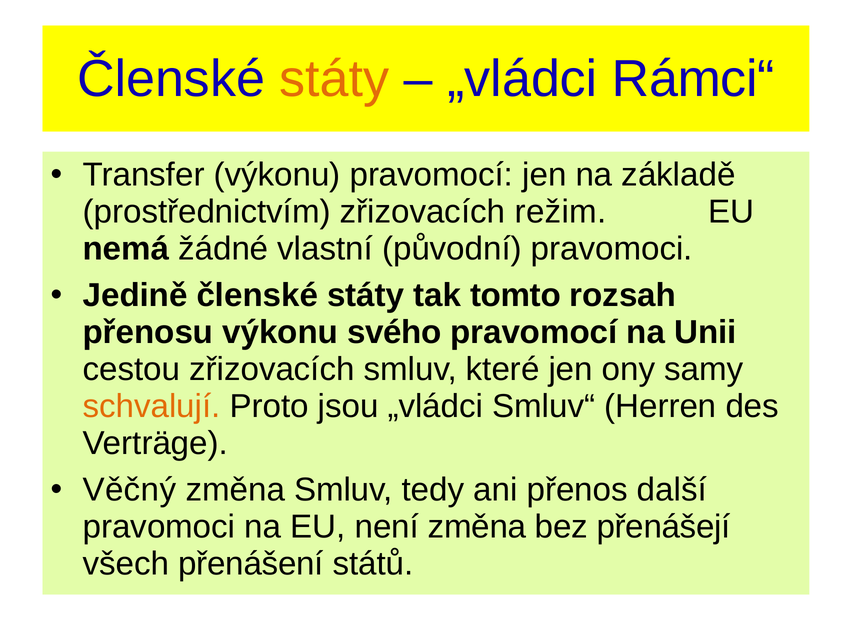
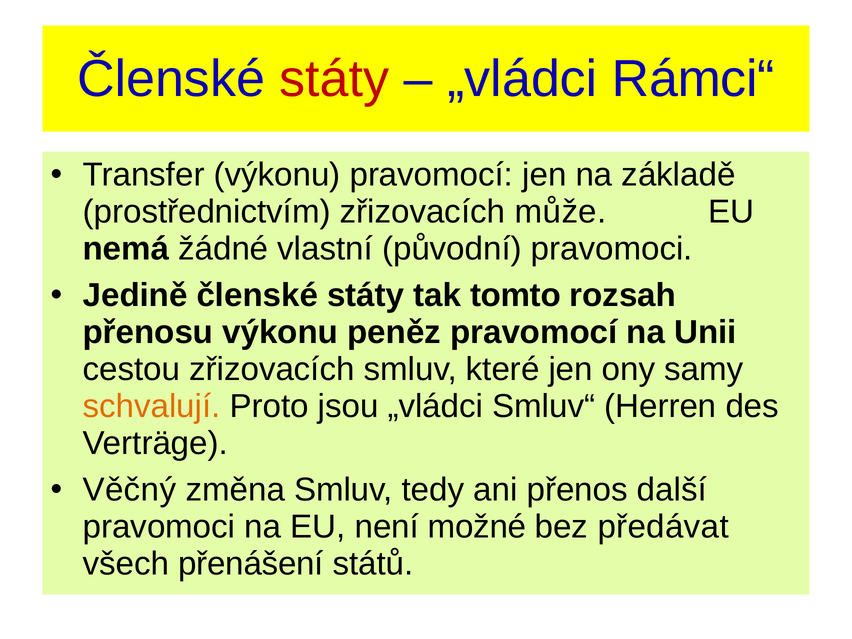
státy colour: orange -> red (334, 79)
režim: režim -> může (561, 212)
svého: svého -> peněz (394, 332)
není změna: změna -> možné (477, 527)
přenášejí: přenášejí -> předávat (663, 527)
